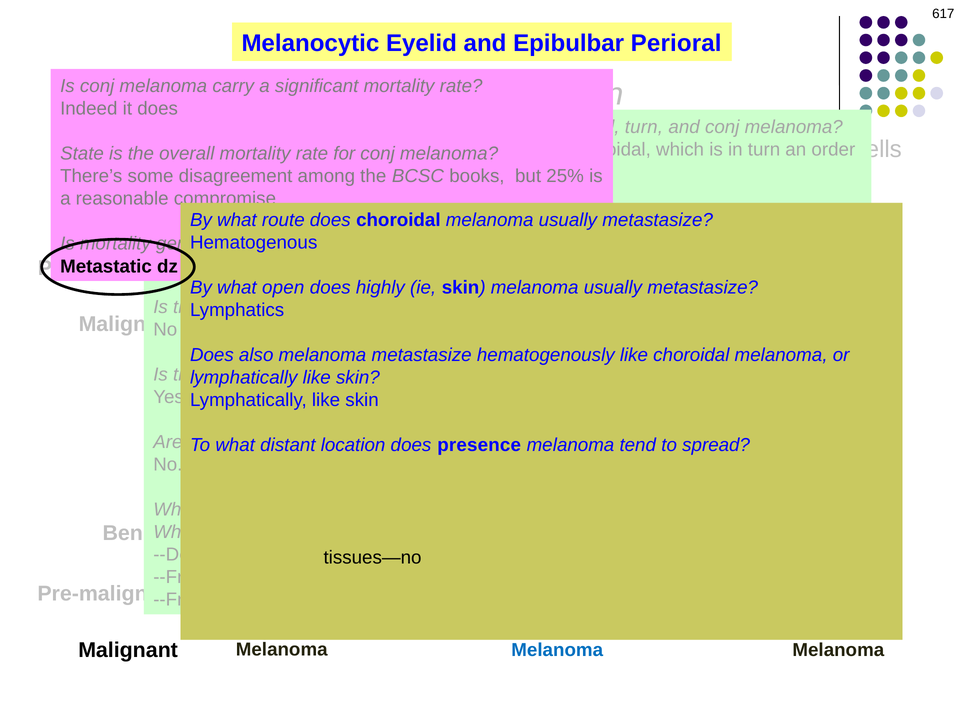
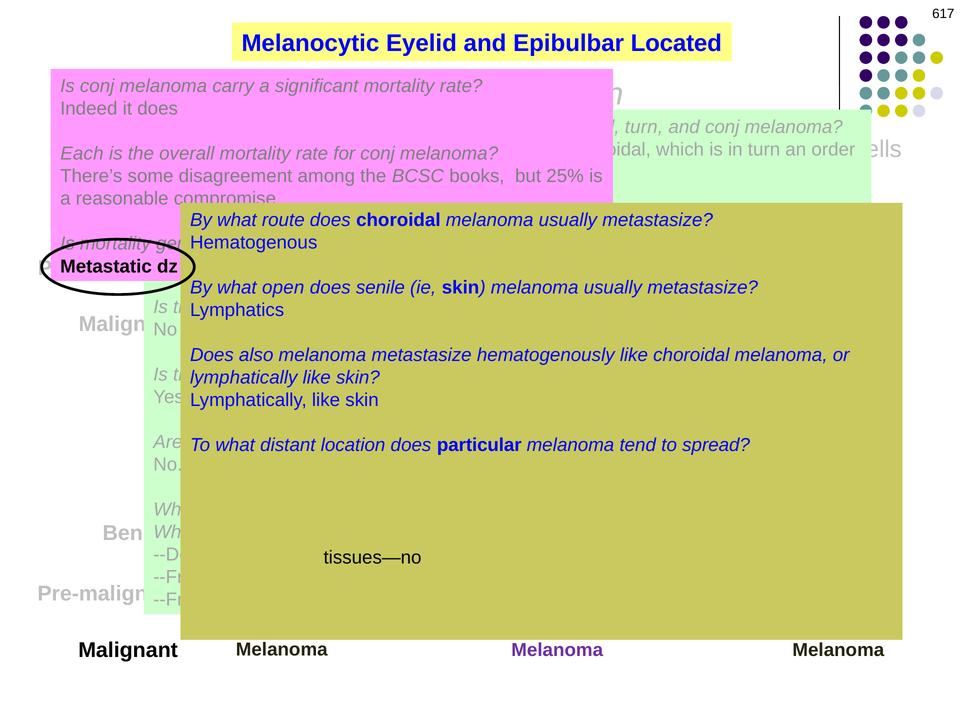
Perioral: Perioral -> Located (676, 43)
State: State -> Each (82, 154)
highly: highly -> senile (380, 288)
presence: presence -> particular (479, 445)
Melanoma colour: blue -> purple (557, 650)
